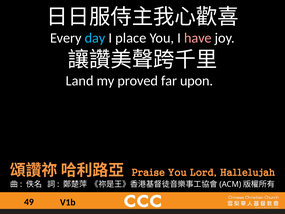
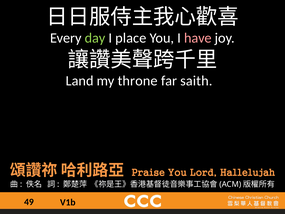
day colour: light blue -> light green (95, 38)
proved: proved -> throne (138, 81)
upon: upon -> saith (196, 81)
